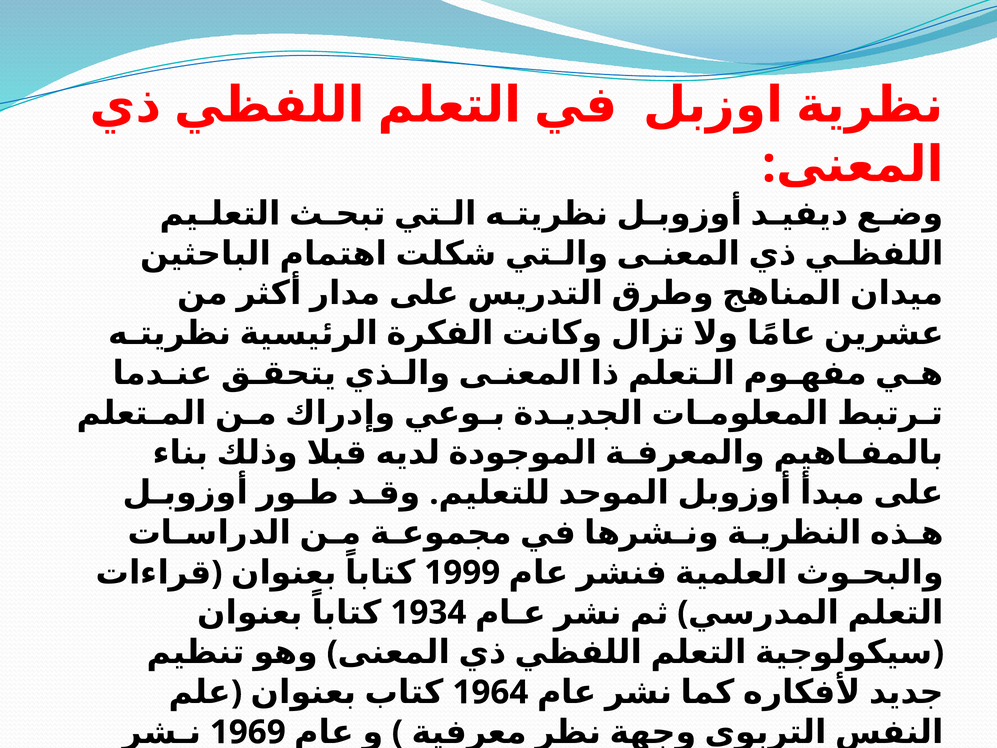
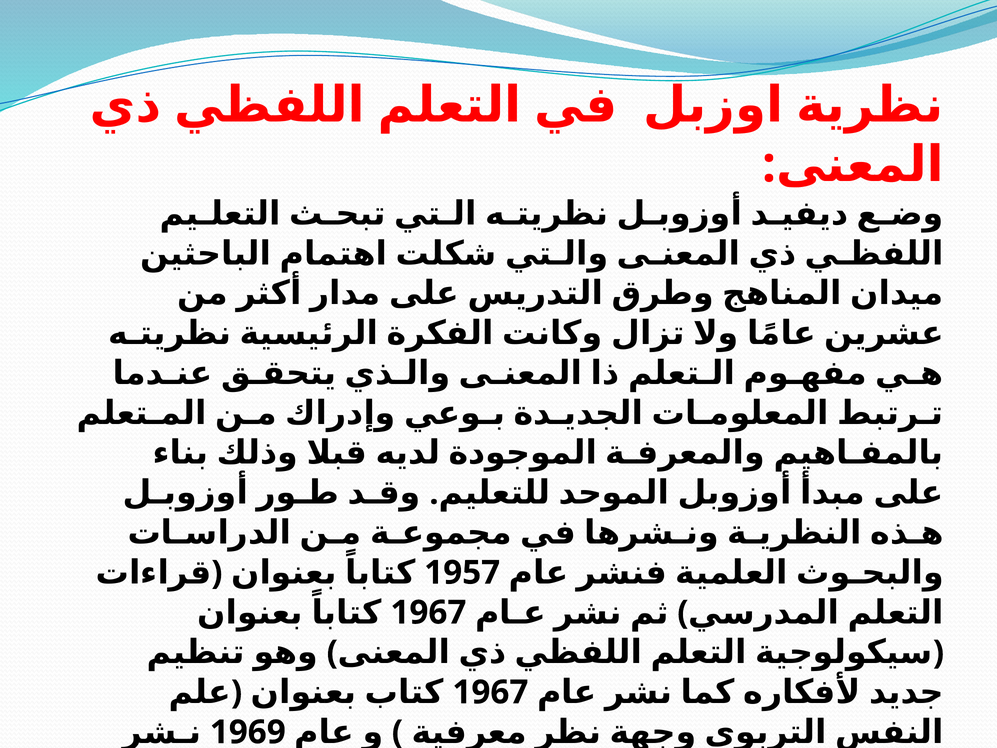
1999: 1999 -> 1957 (462, 573)
1934: 1934 -> 1967 (428, 612)
1964: 1964 -> 1967 (490, 692)
